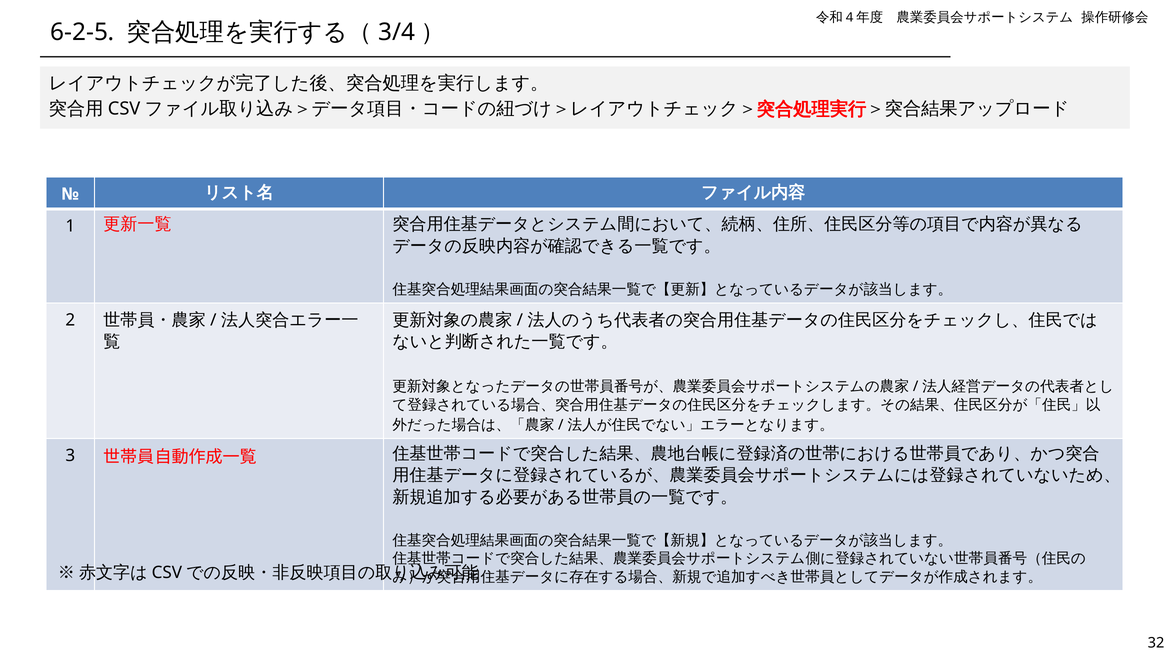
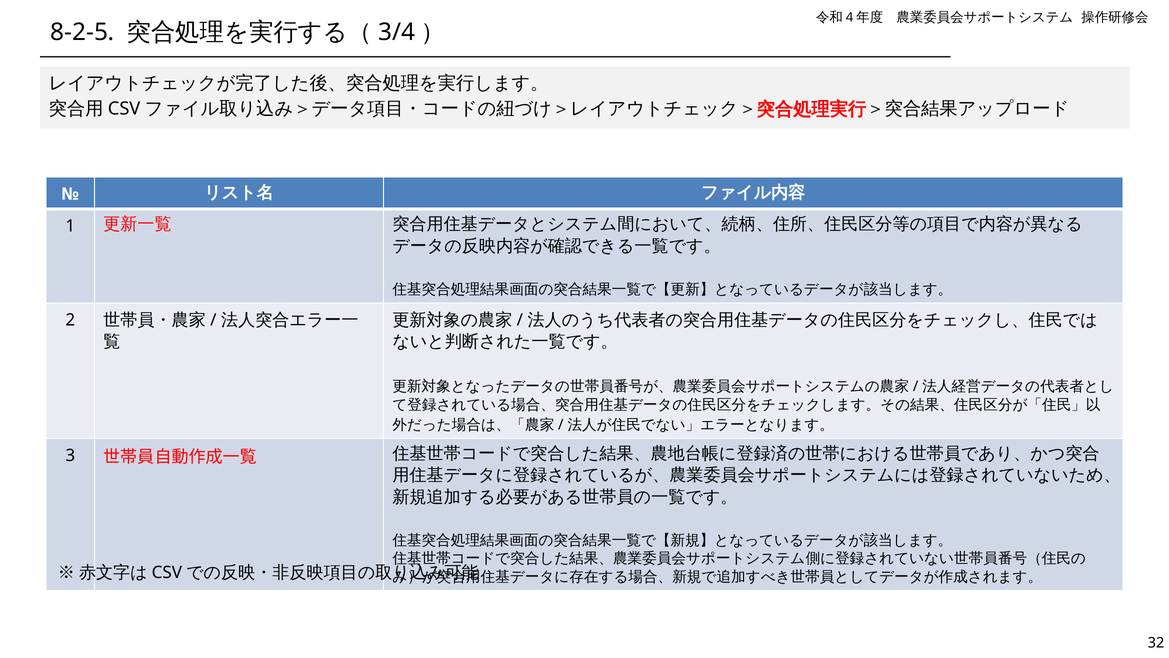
6-2-5: 6-2-5 -> 8-2-5 (82, 32)
